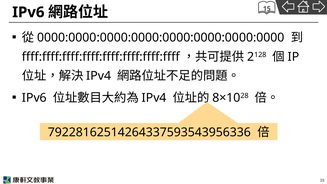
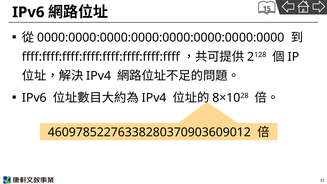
79228162514264337593543956336: 79228162514264337593543956336 -> 46097852276338280370903609012 (149, 132)
